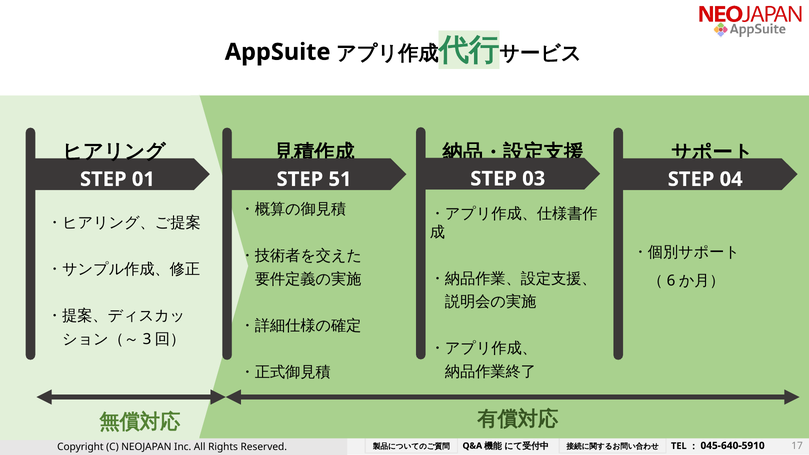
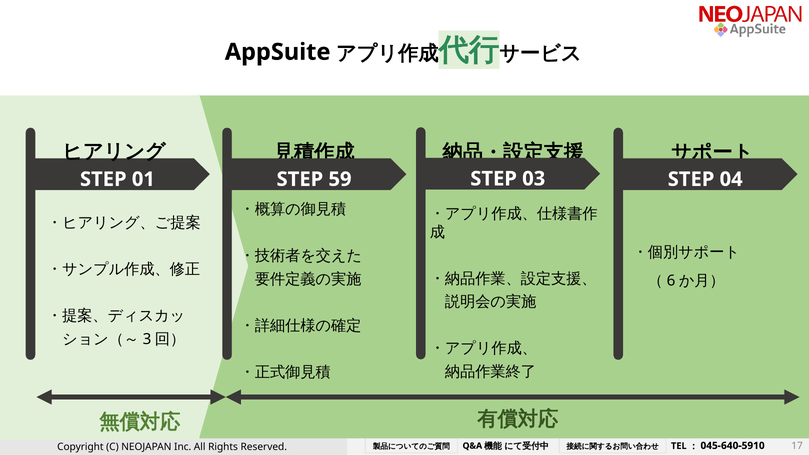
51: 51 -> 59 (340, 179)
